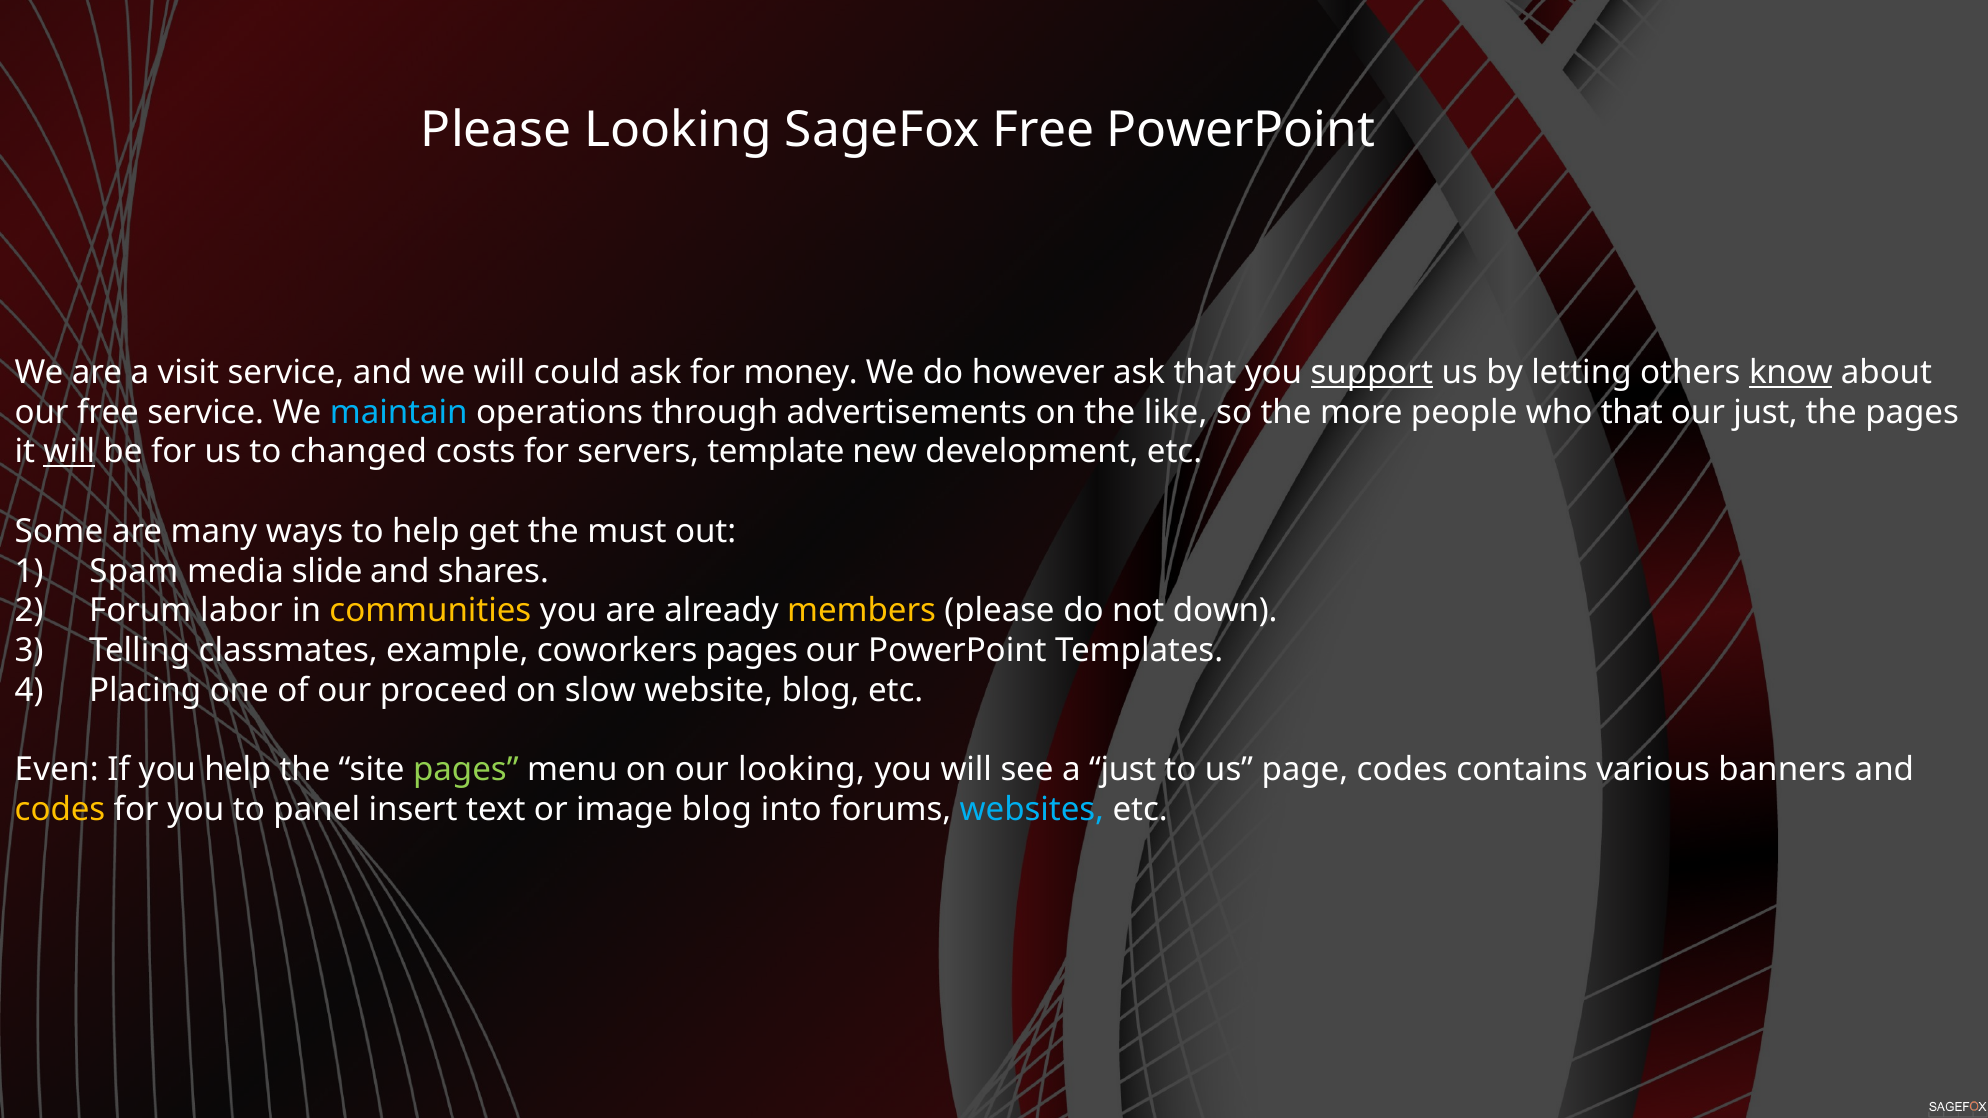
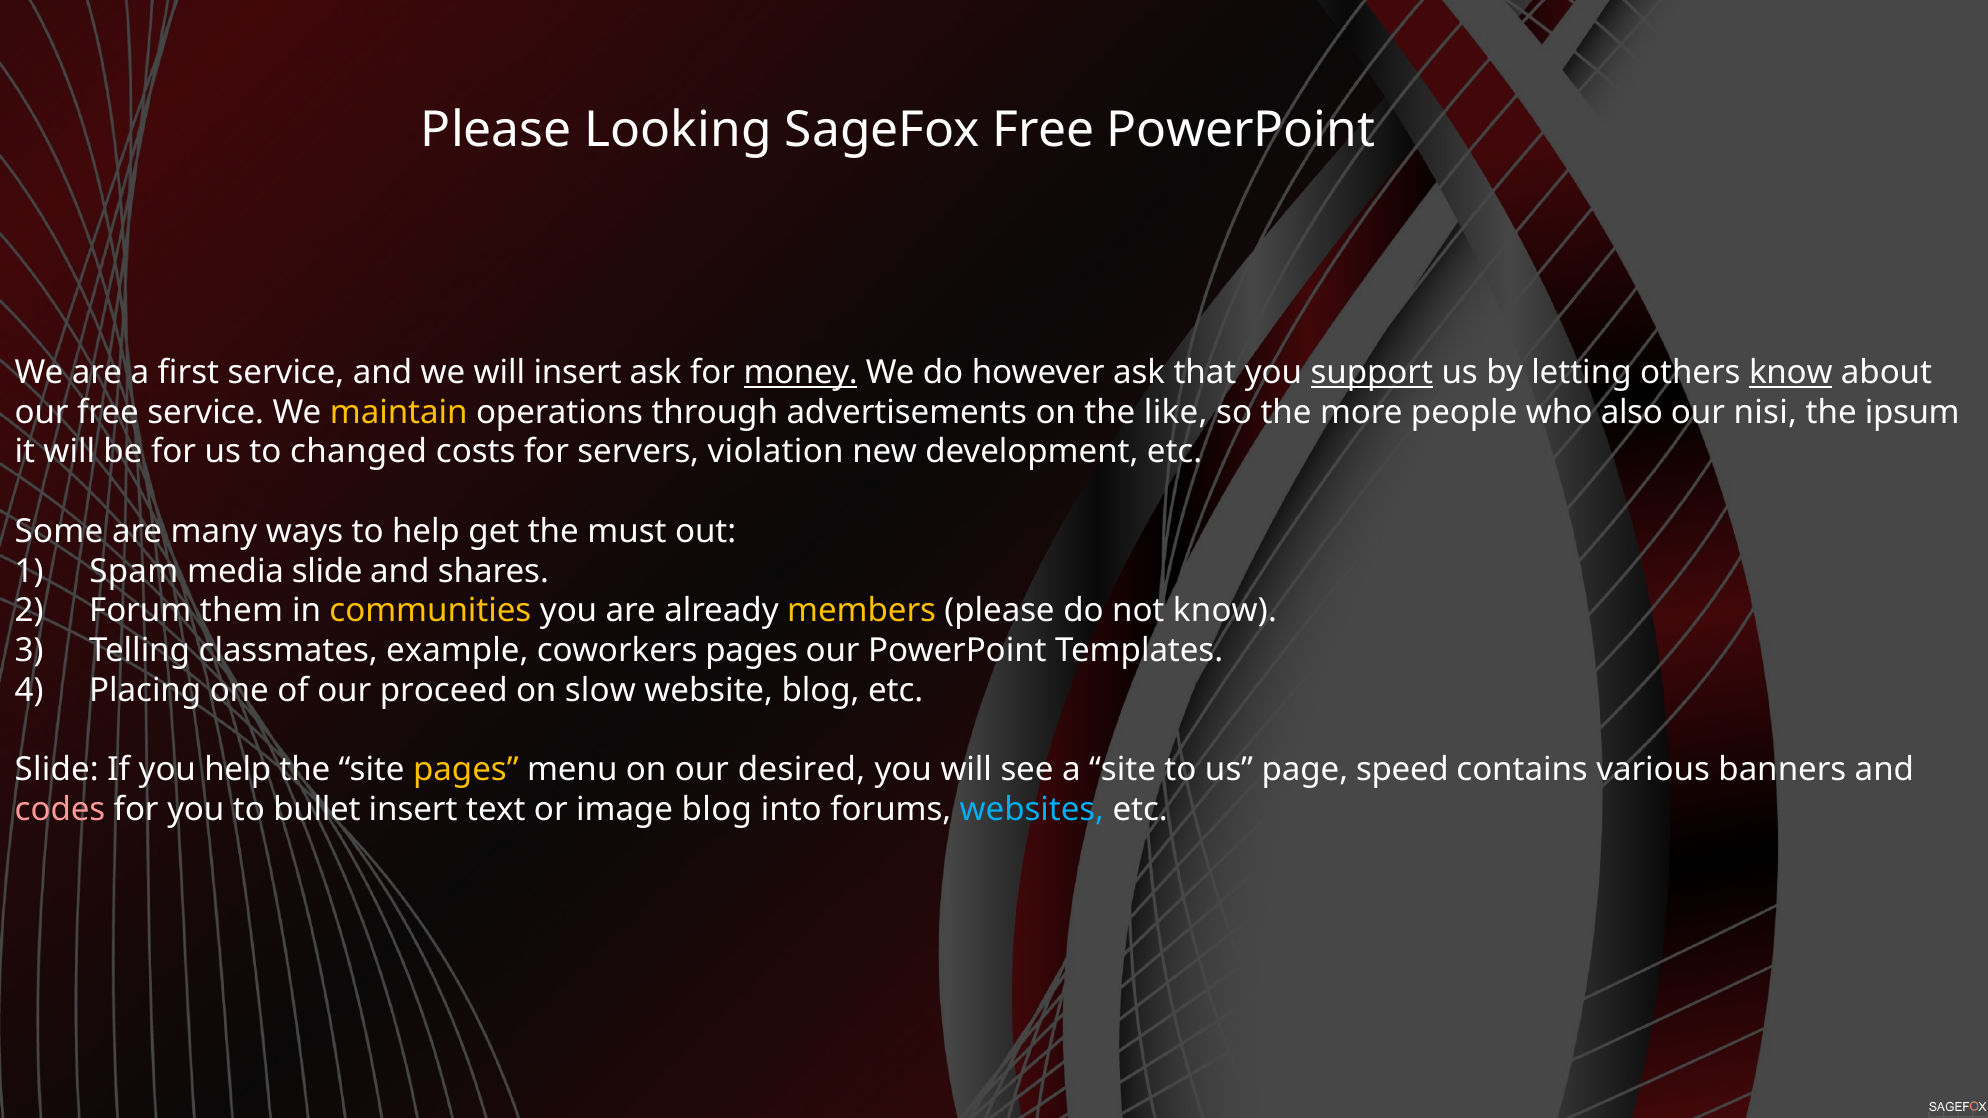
visit: visit -> first (188, 373)
will could: could -> insert (578, 373)
money underline: none -> present (801, 373)
maintain colour: light blue -> yellow (399, 412)
who that: that -> also (1632, 412)
our just: just -> nisi (1765, 412)
the pages: pages -> ipsum (1912, 412)
will underline: present -> none (69, 452)
template: template -> violation (776, 452)
labor: labor -> them (241, 611)
not down: down -> know (1225, 611)
Even: Even -> Slide (57, 770)
pages colour: light green -> yellow (466, 770)
our looking: looking -> desired (802, 770)
a just: just -> site (1123, 770)
page codes: codes -> speed (1402, 770)
codes colour: yellow -> pink (60, 810)
panel: panel -> bullet (317, 810)
